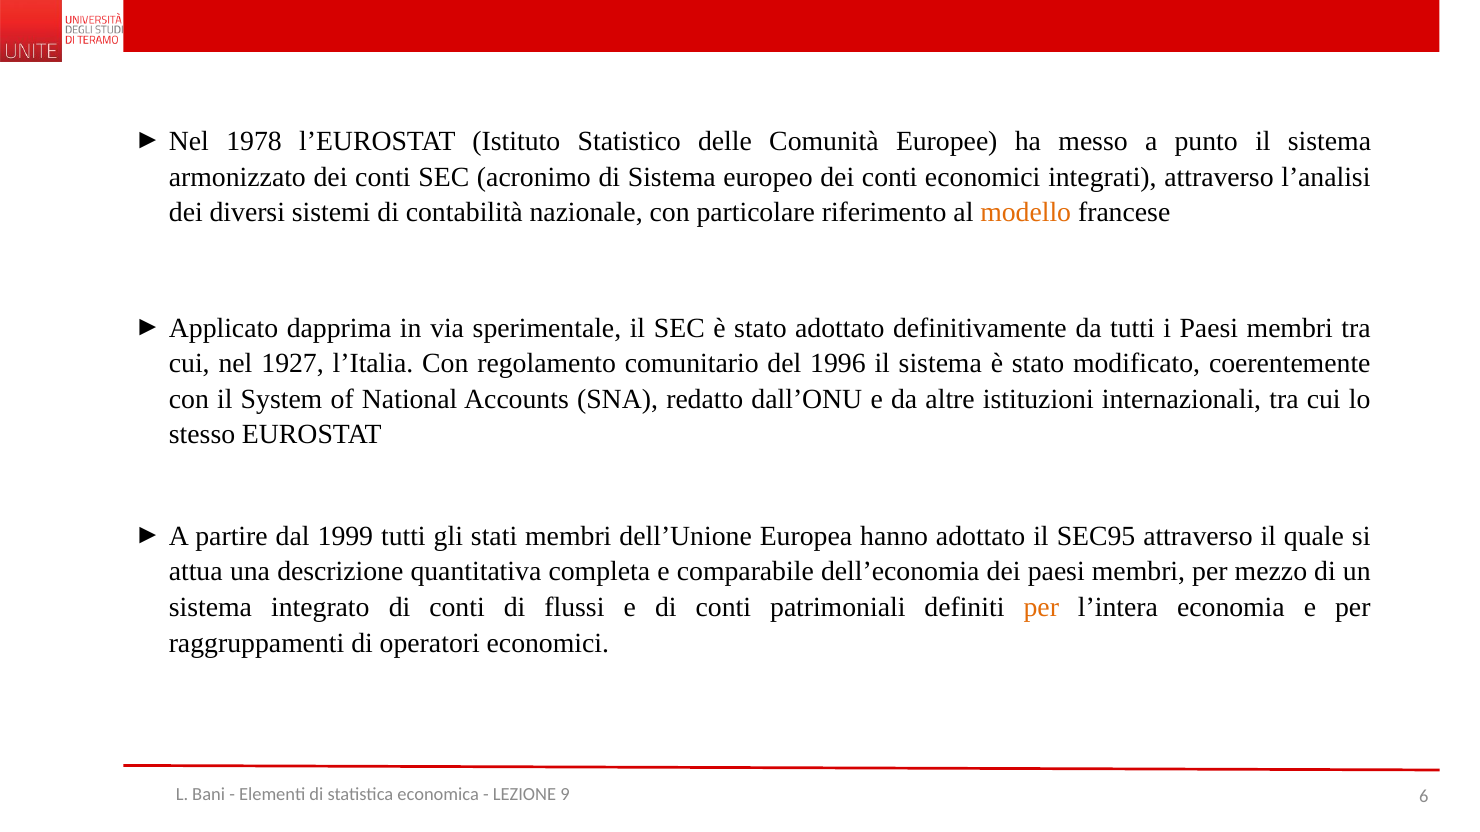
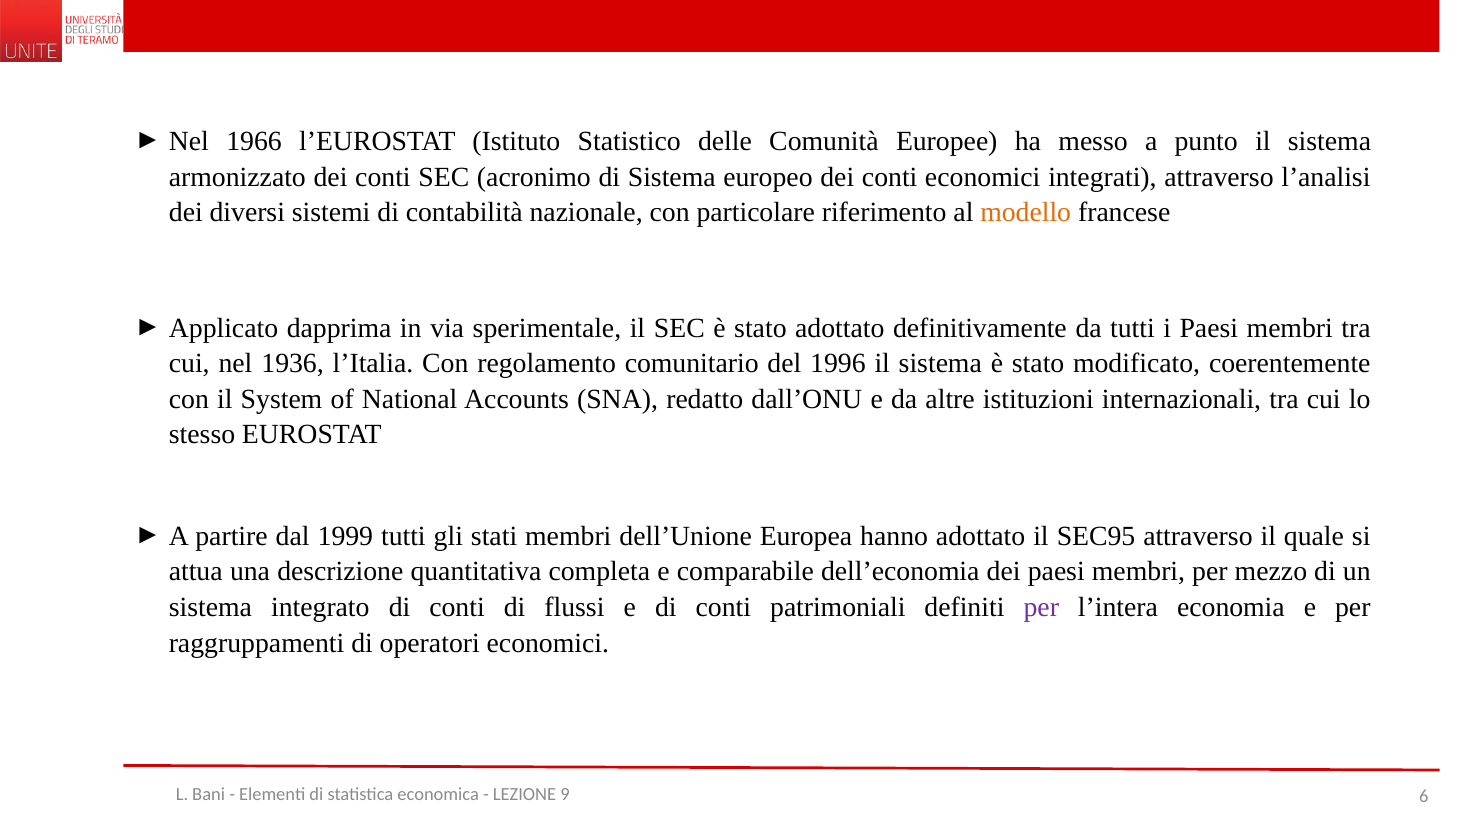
1978: 1978 -> 1966 (254, 142)
1927: 1927 -> 1936 (293, 364)
per colour: orange -> purple (1041, 608)
